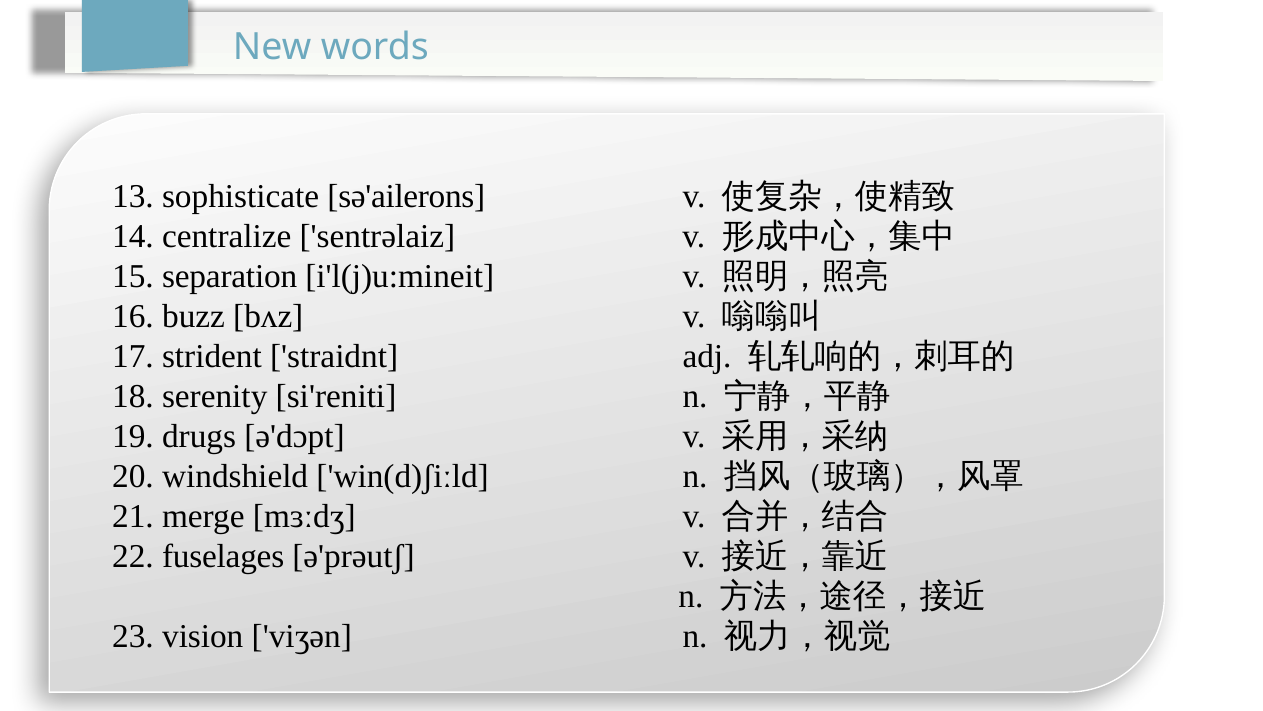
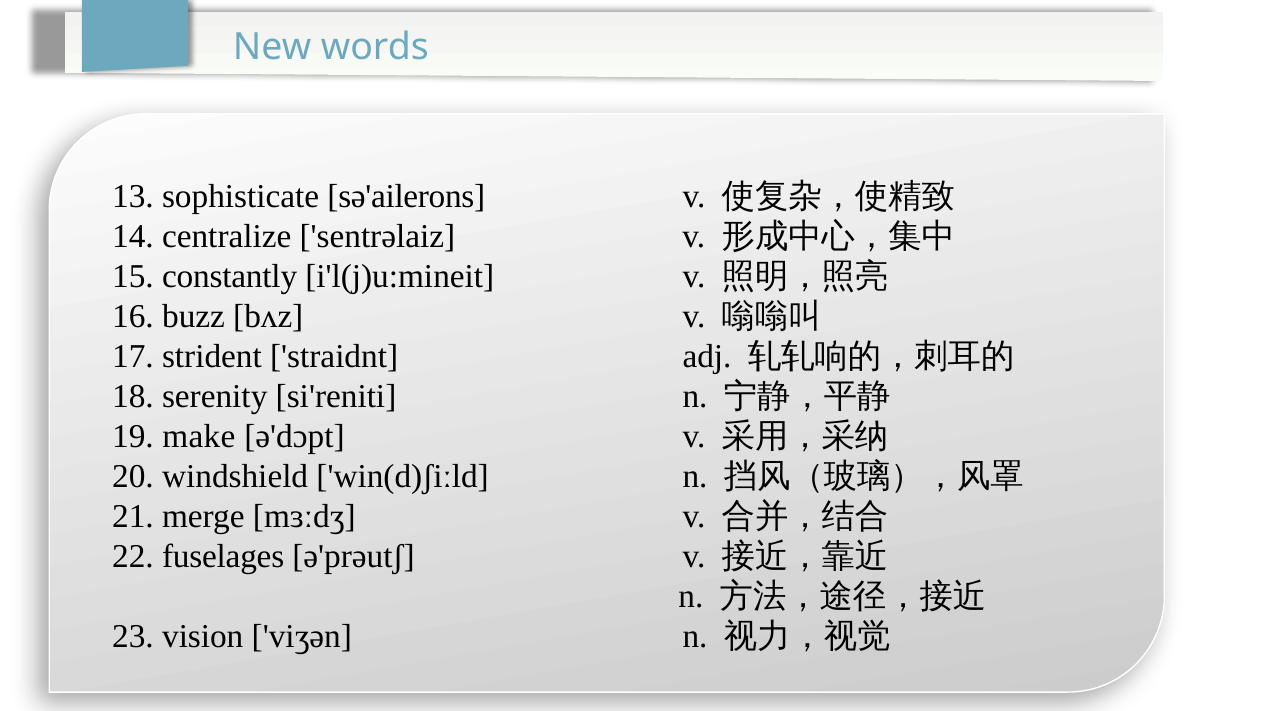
separation: separation -> constantly (230, 276)
drugs: drugs -> make (199, 436)
